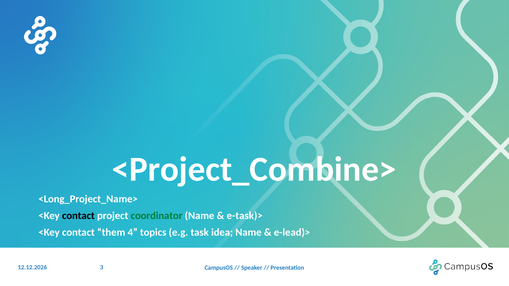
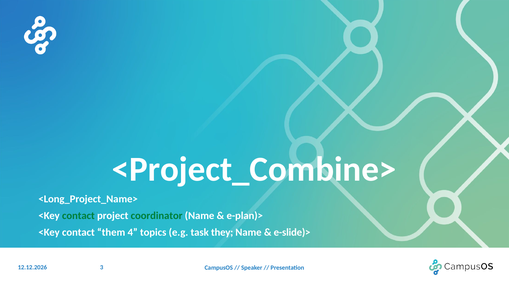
contact colour: black -> green (78, 216)
e-task)>: e-task)> -> e-plan)> (245, 216)
idea: idea -> they (222, 233)
e-lead)>: e-lead)> -> e-slide)> (292, 233)
